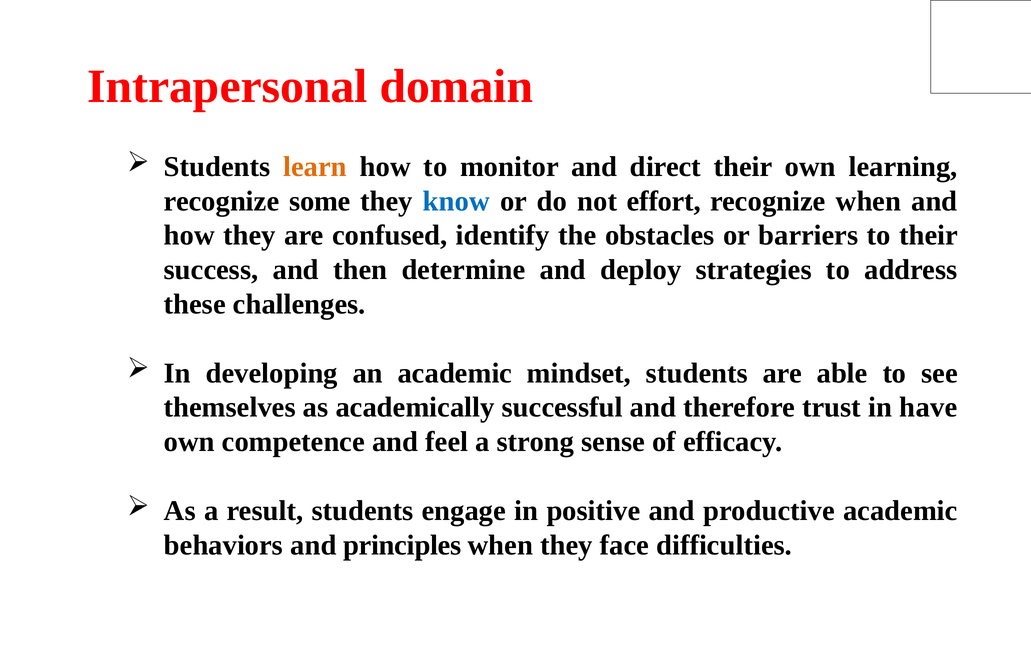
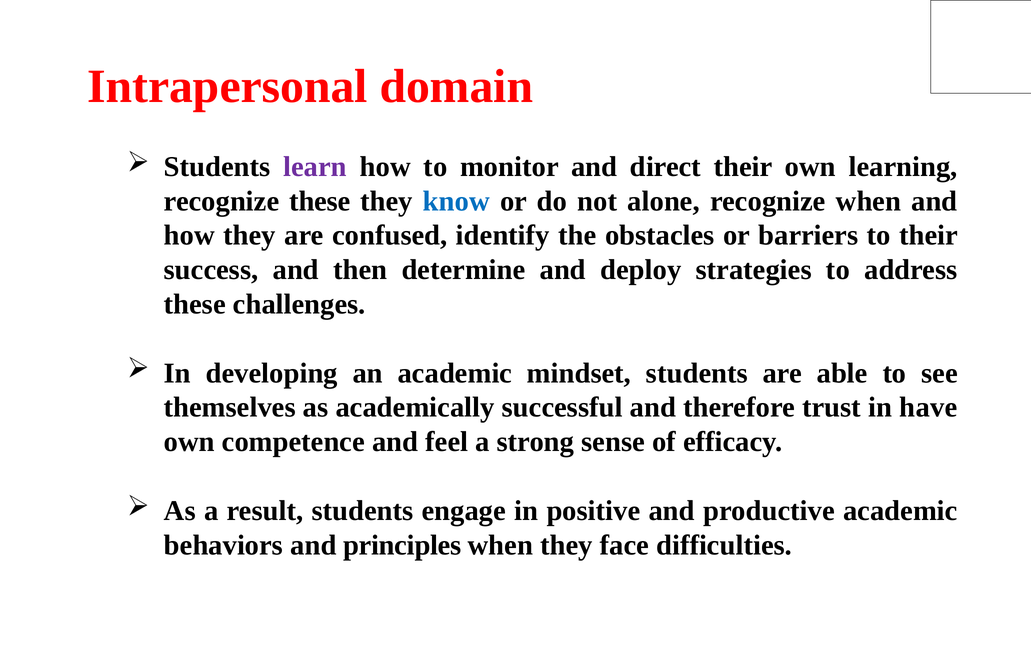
learn colour: orange -> purple (315, 167)
recognize some: some -> these (320, 201)
effort: effort -> alone (664, 201)
